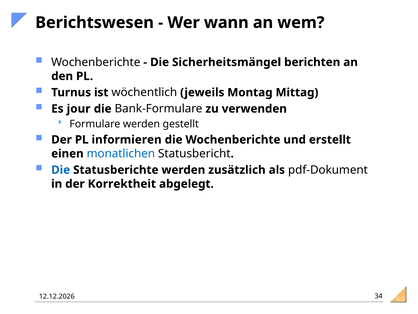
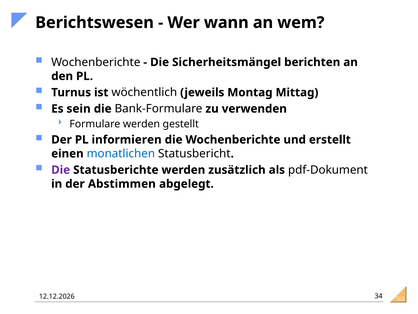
jour: jour -> sein (79, 109)
Die colour: blue -> purple (61, 170)
Korrektheit: Korrektheit -> Abstimmen (122, 184)
